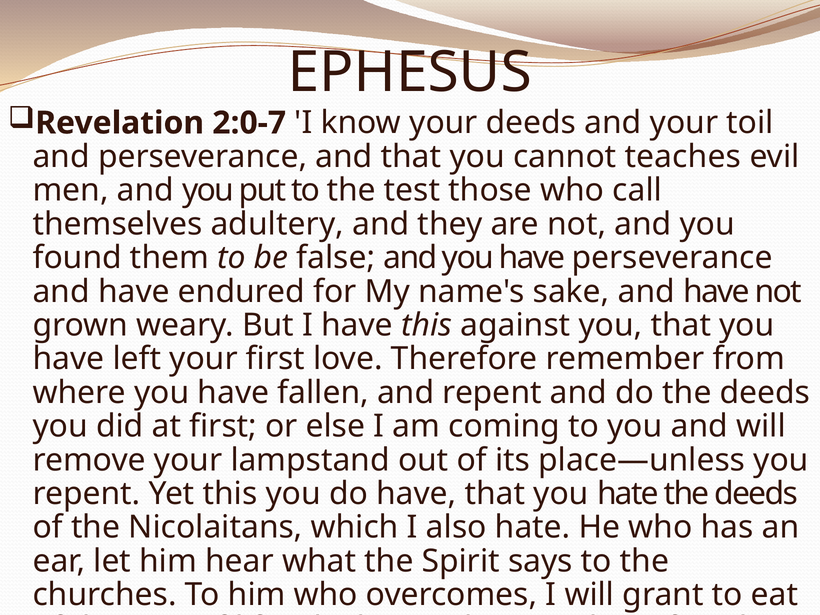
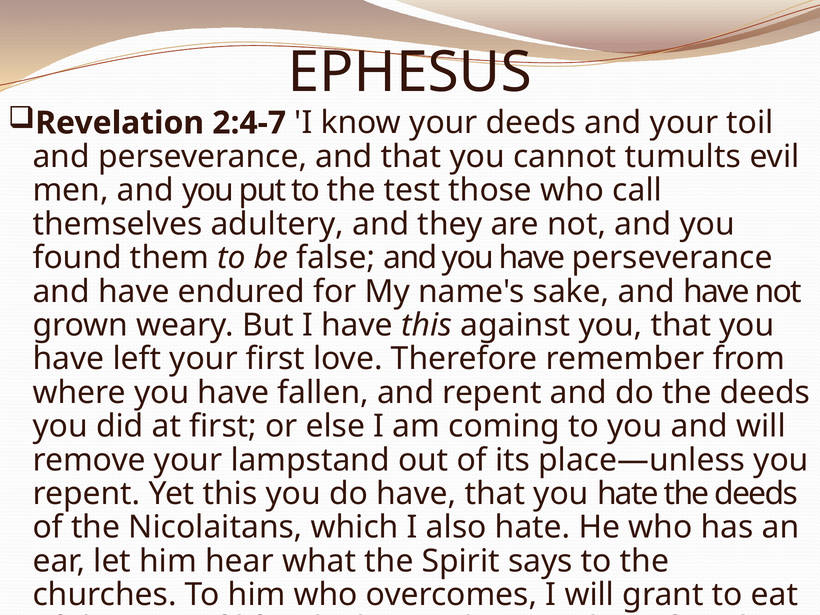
2:0-7: 2:0-7 -> 2:4-7 (249, 123)
teaches: teaches -> tumults (683, 157)
